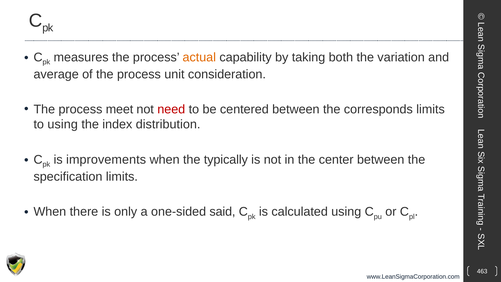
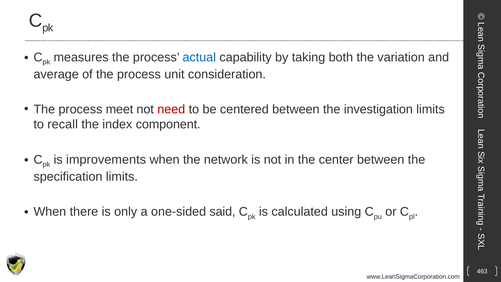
actual colour: orange -> blue (199, 57)
corresponds: corresponds -> investigation (378, 109)
to using: using -> recall (63, 124)
distribution: distribution -> component (168, 124)
typically: typically -> network (226, 159)
